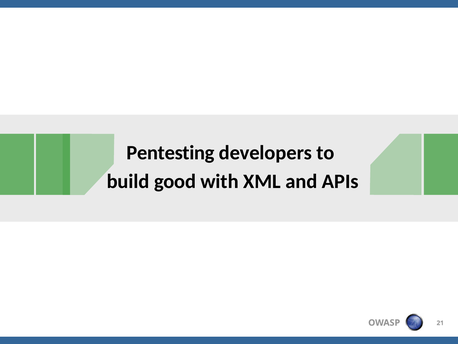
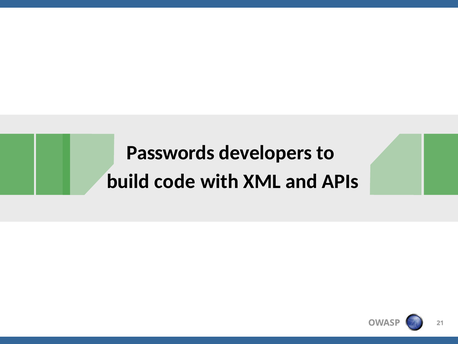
Pentesting: Pentesting -> Passwords (171, 153)
good: good -> code (175, 181)
